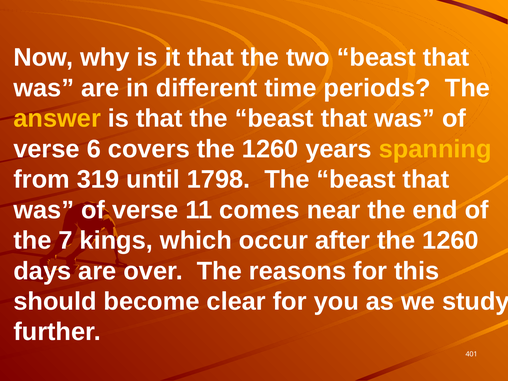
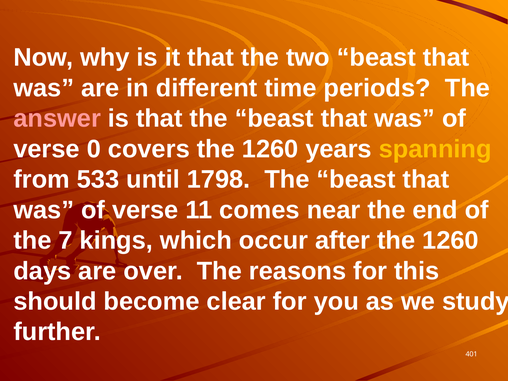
answer colour: yellow -> pink (57, 119)
6: 6 -> 0 (94, 149)
319: 319 -> 533 (98, 180)
